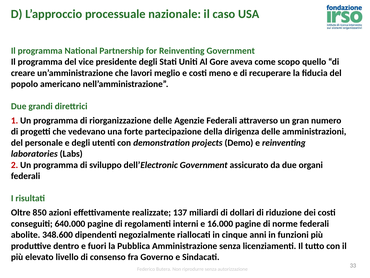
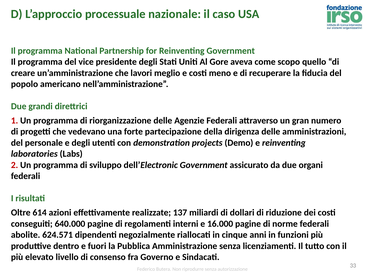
850: 850 -> 614 (40, 212)
348.600: 348.600 -> 624.571 (58, 234)
